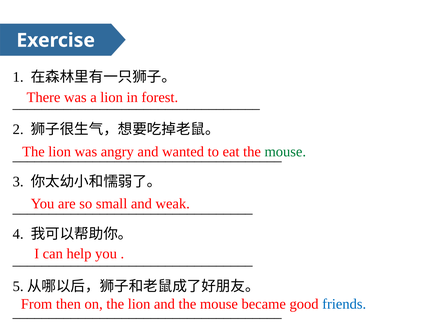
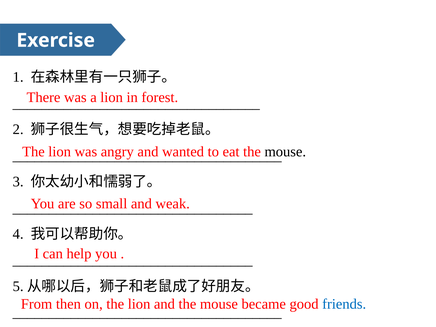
mouse colour: green -> black (285, 152)
